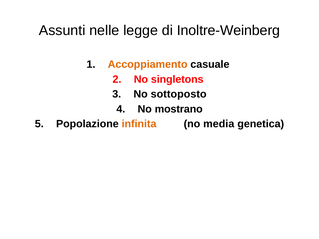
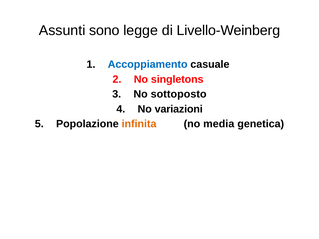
nelle: nelle -> sono (104, 30)
Inoltre-Weinberg: Inoltre-Weinberg -> Livello-Weinberg (228, 30)
Accoppiamento colour: orange -> blue (148, 65)
mostrano: mostrano -> variazioni (179, 109)
